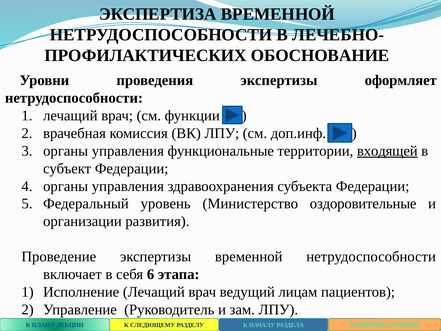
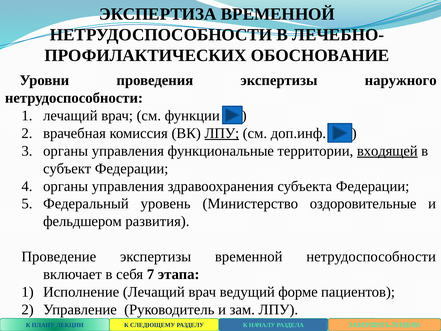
оформляет: оформляет -> наружного (401, 80)
ЛПУ underline: none -> present (222, 133)
организации: организации -> фельдшером (82, 221)
6: 6 -> 7 (151, 274)
лицам: лицам -> форме (298, 292)
